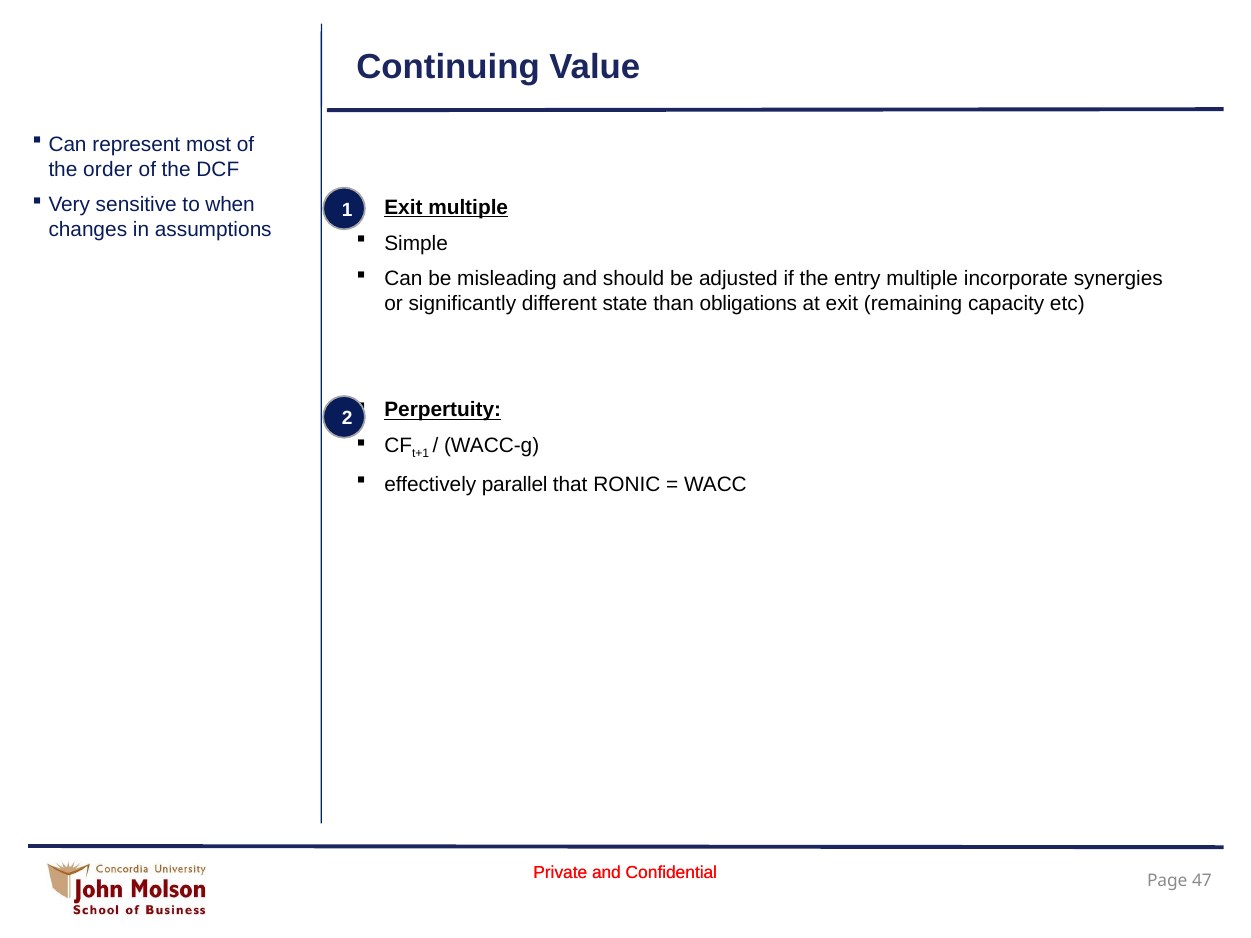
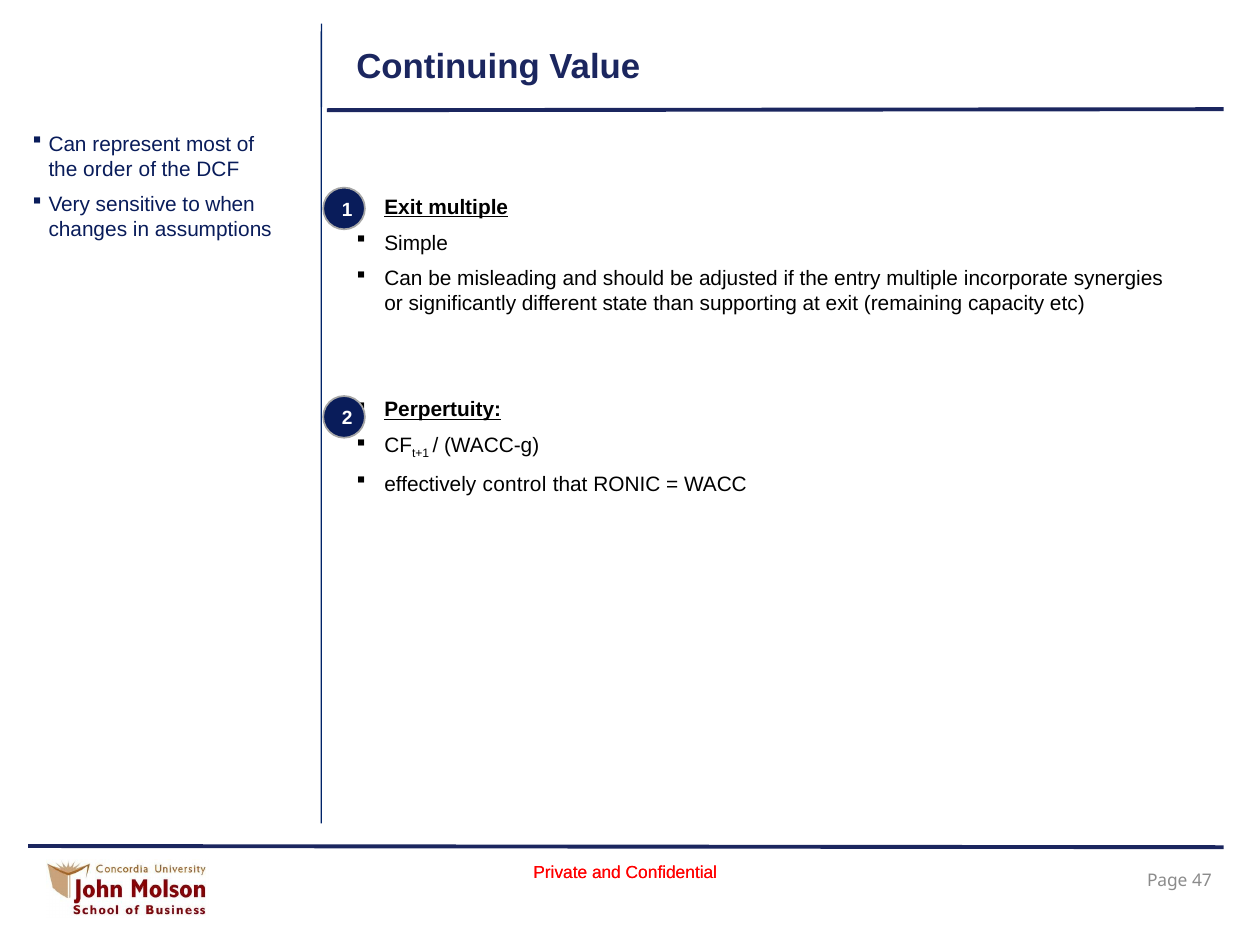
obligations: obligations -> supporting (748, 304)
parallel: parallel -> control (515, 484)
